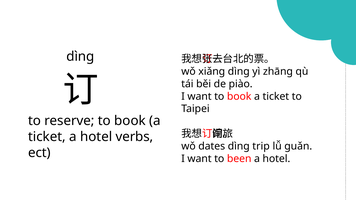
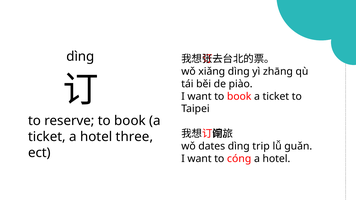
verbs: verbs -> three (134, 137)
been: been -> cóng (239, 159)
